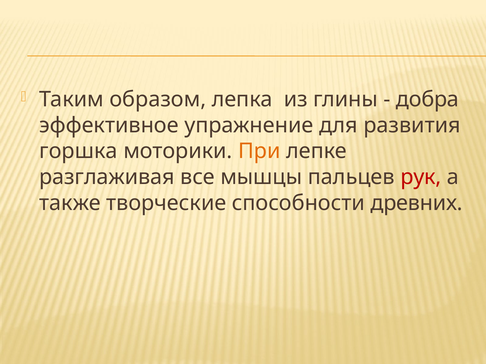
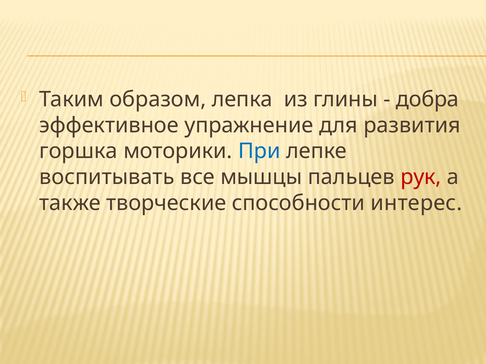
При colour: orange -> blue (259, 151)
разглаживая: разглаживая -> воспитывать (107, 177)
древних: древних -> интерес (416, 203)
